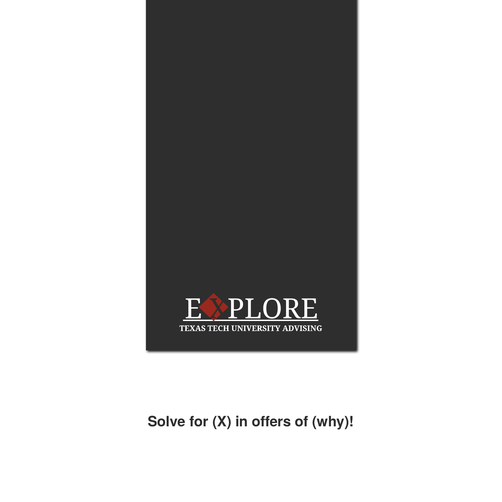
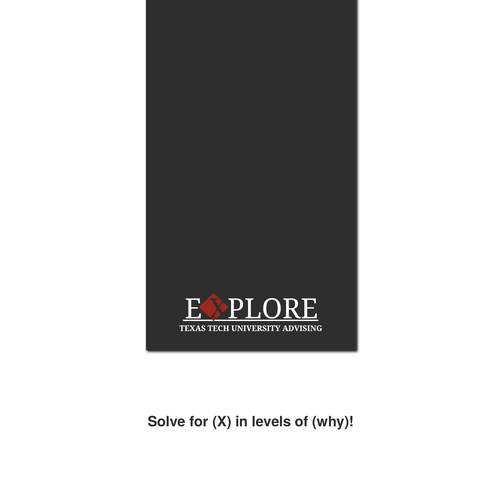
offers: offers -> levels (272, 422)
